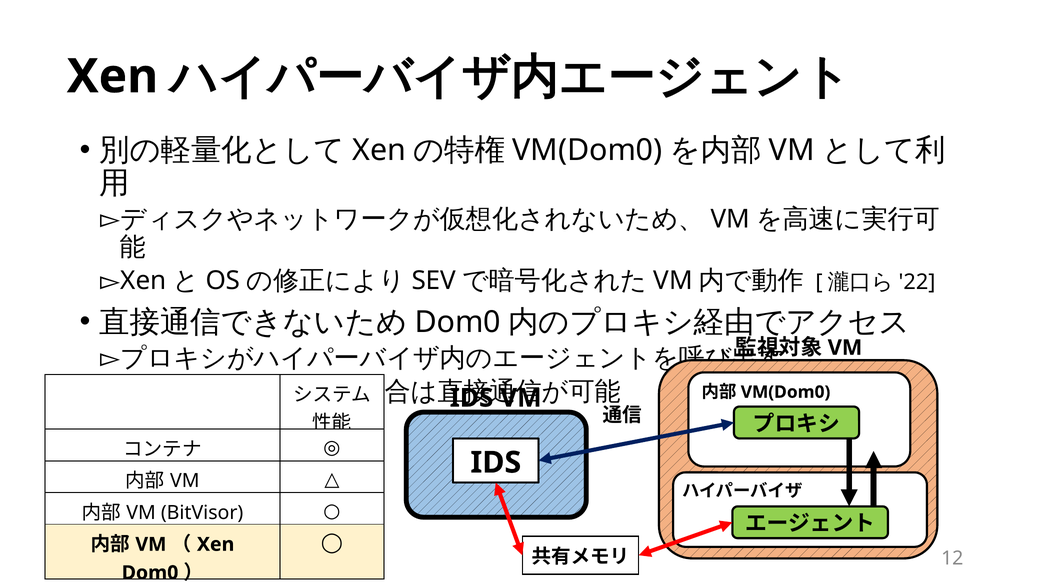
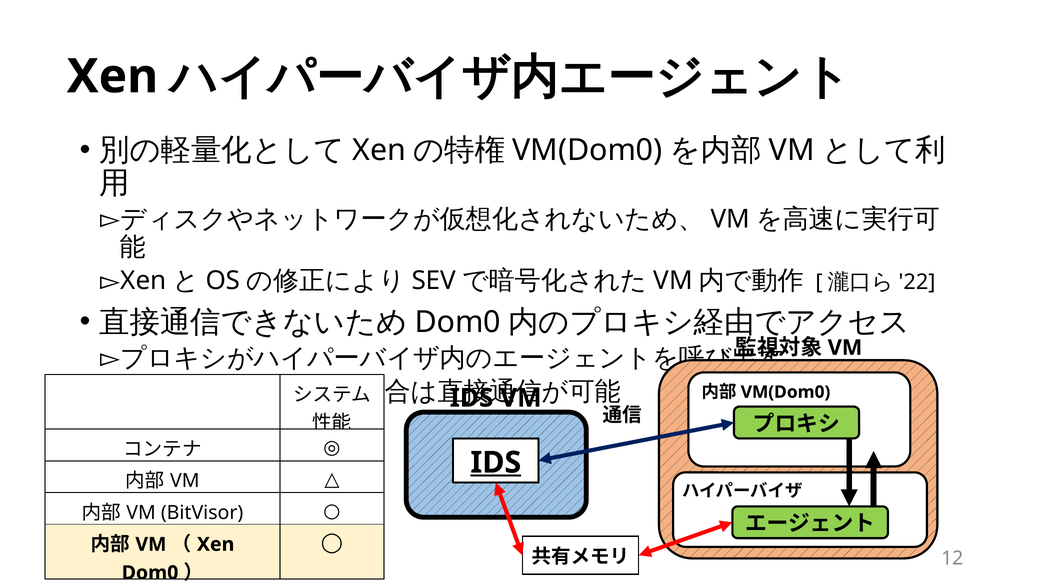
IDS underline: none -> present (496, 463)
